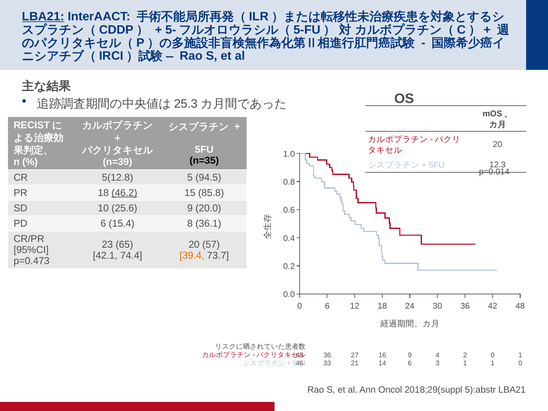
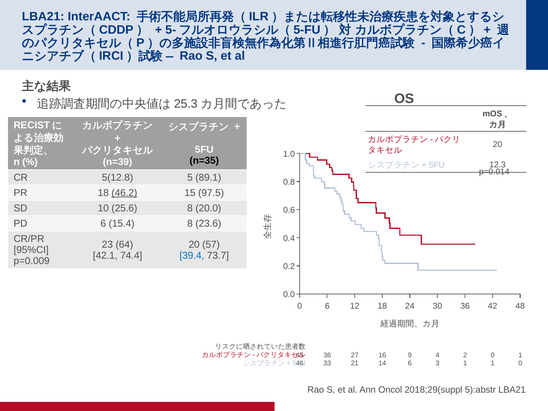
LBA21 underline: present -> none (43, 17)
94.5: 94.5 -> 89.1 (208, 177)
85.8: 85.8 -> 97.5 (211, 193)
25.6 9: 9 -> 8 (190, 208)
36.1: 36.1 -> 23.6 (208, 224)
65: 65 -> 64 (124, 244)
39.4 colour: orange -> blue (192, 255)
p=0.473: p=0.473 -> p=0.009 (32, 261)
